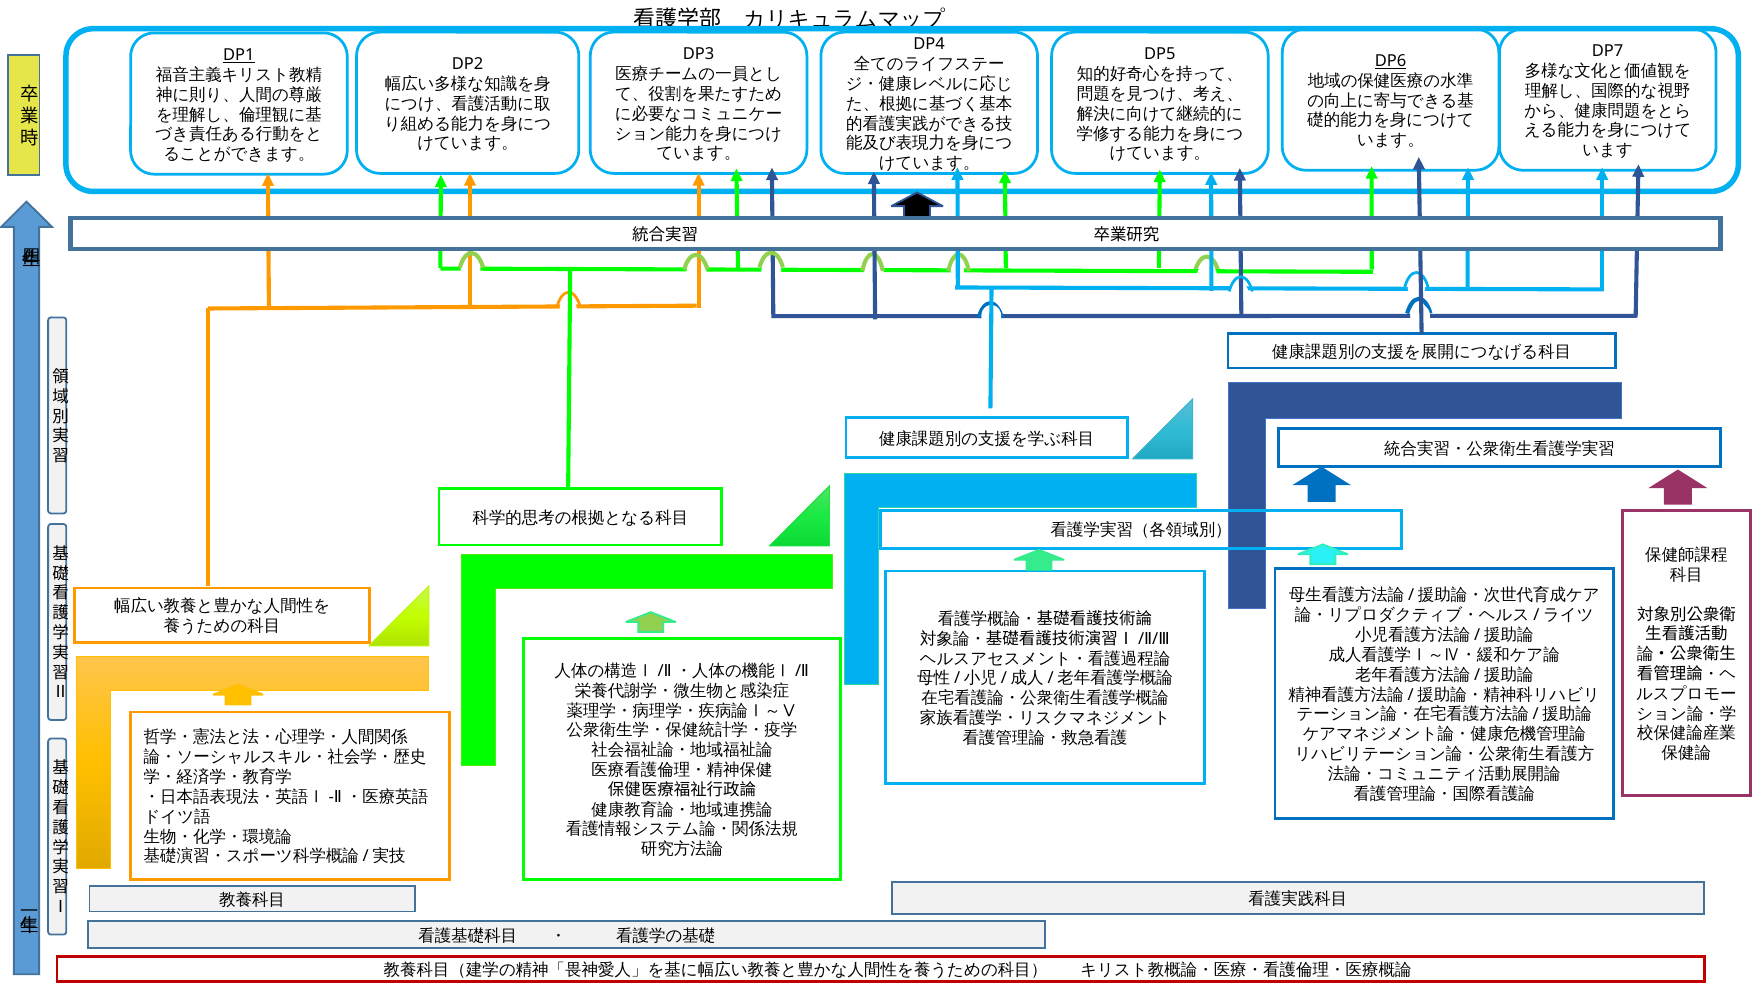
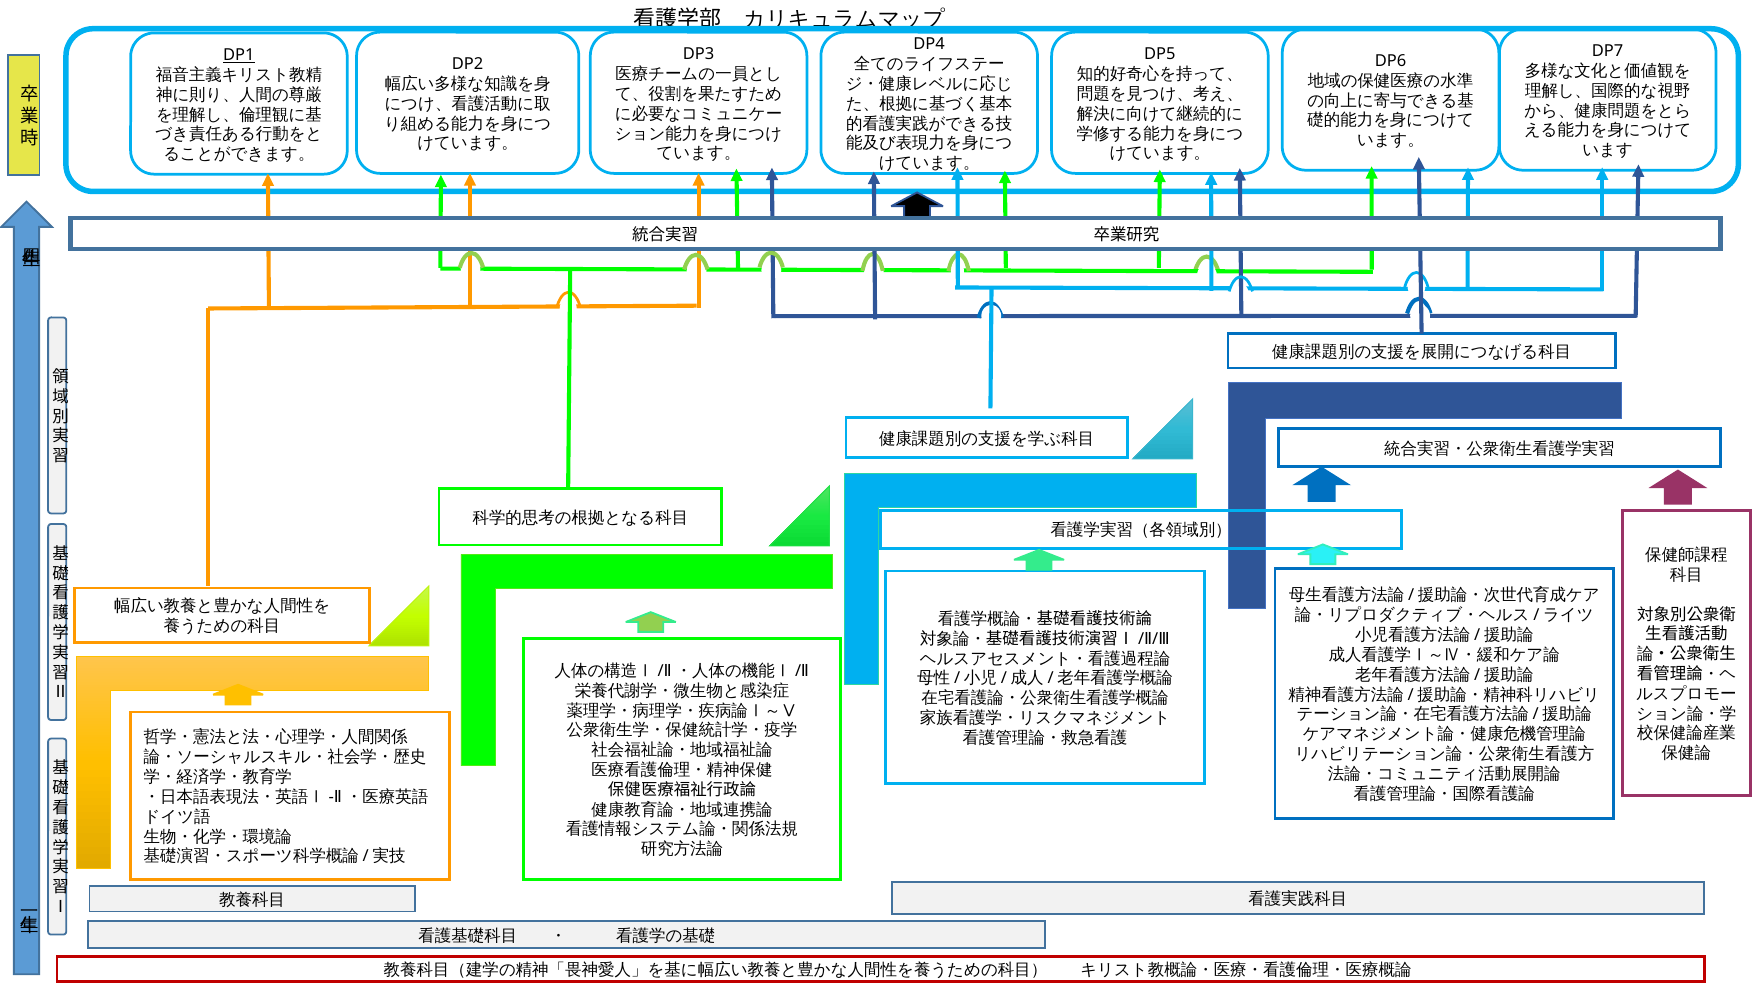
DP6 underline: present -> none (1391, 61)
